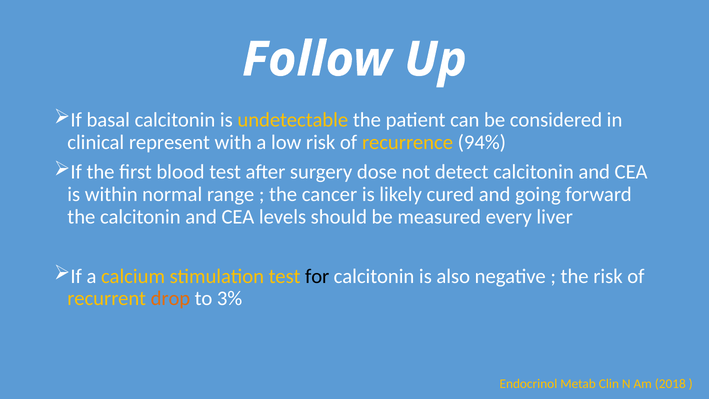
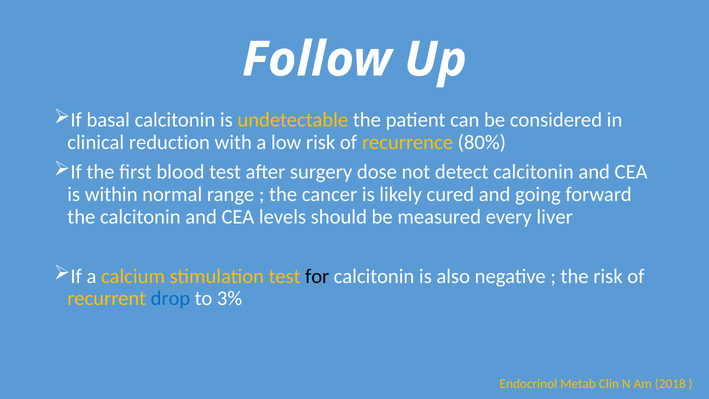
represent: represent -> reduction (169, 142)
94%: 94% -> 80% (482, 142)
drop colour: orange -> blue (170, 298)
